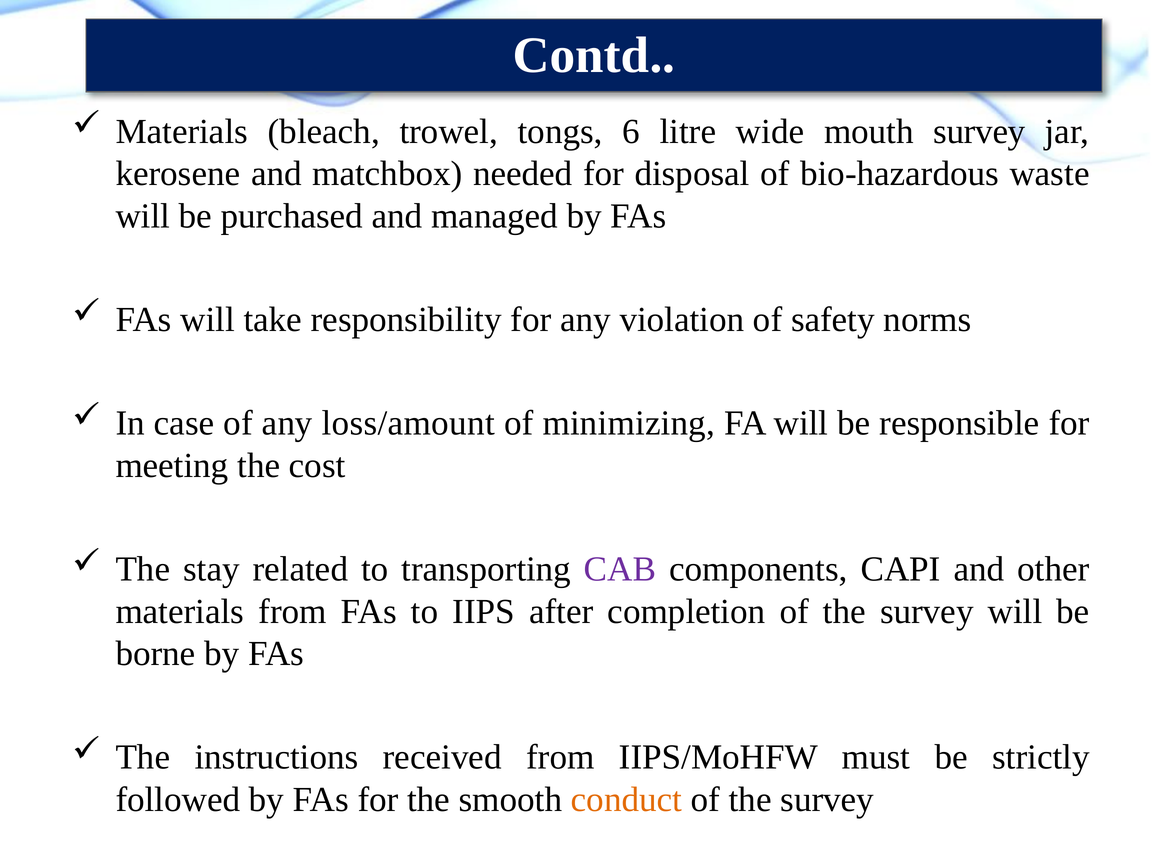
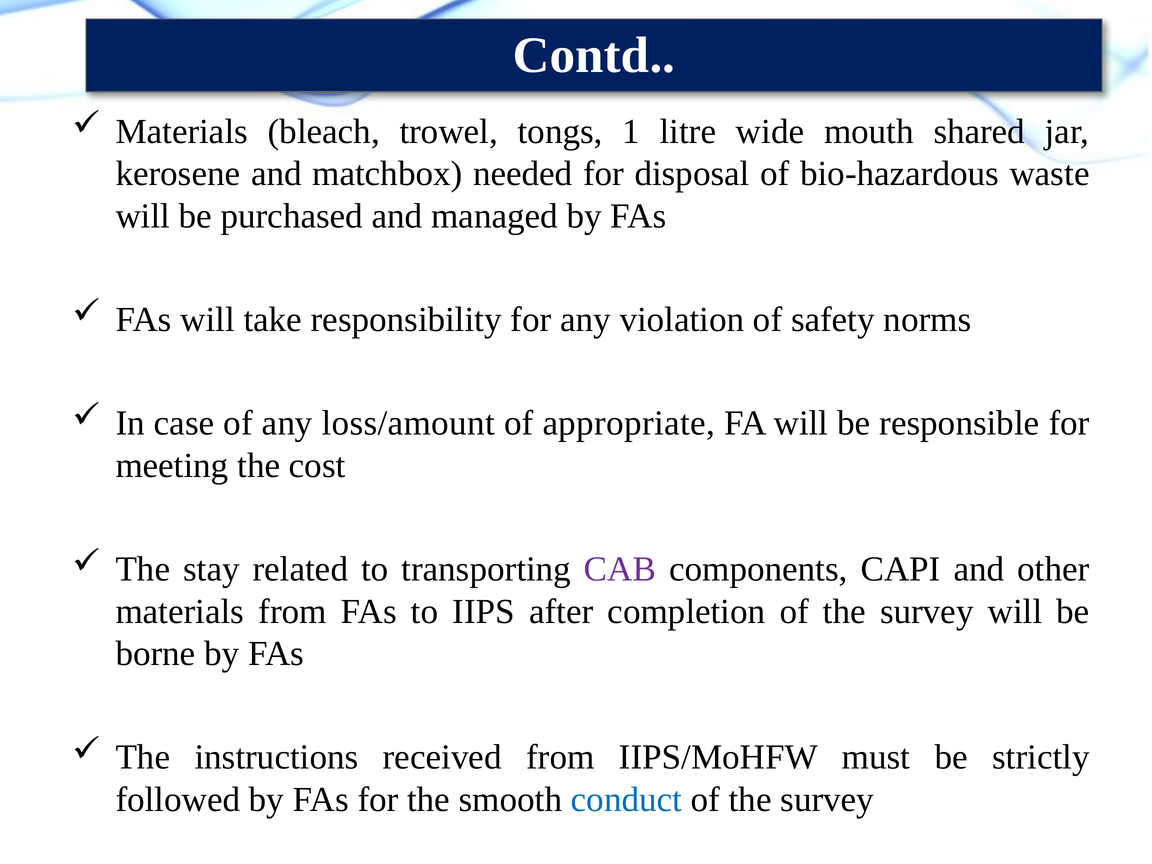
6: 6 -> 1 (631, 131)
mouth survey: survey -> shared (979, 131)
minimizing: minimizing -> appropriate (629, 423)
conduct colour: orange -> blue (626, 800)
